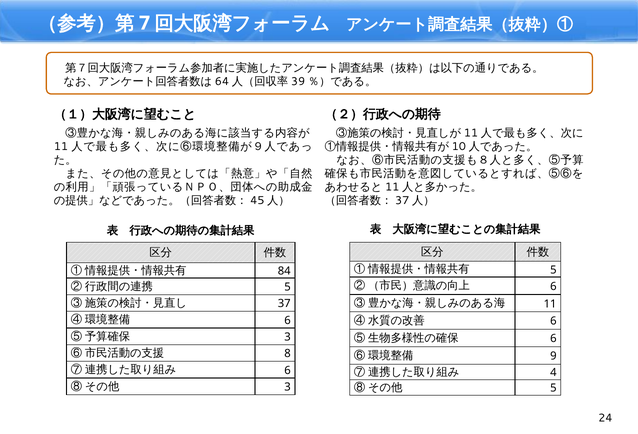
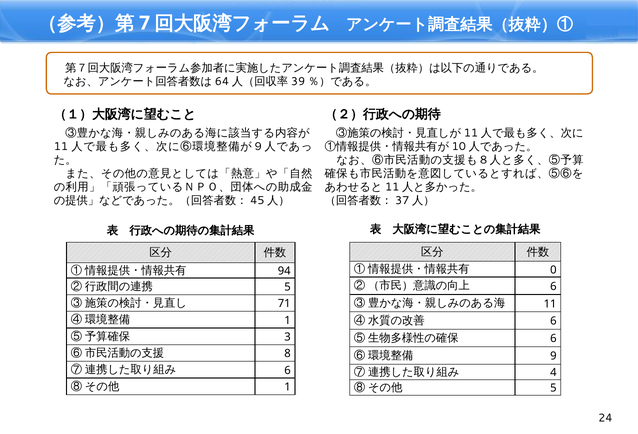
5: 5 -> 0 (553, 270)
84: 84 -> 94 (284, 271)
37: 37 -> 71 (284, 304)
6: 6 -> 1 (288, 320)
3: 3 -> 1 (288, 387)
